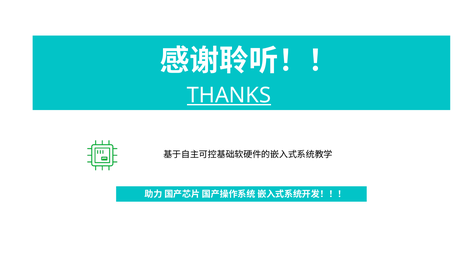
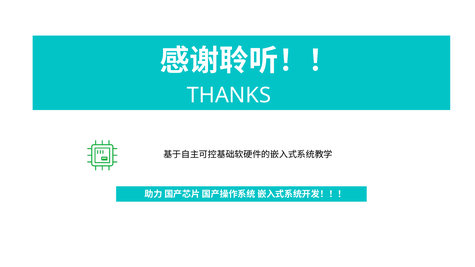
THANKS underline: present -> none (229, 95)
